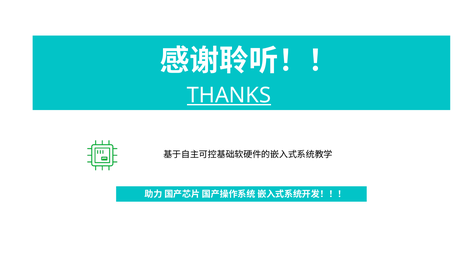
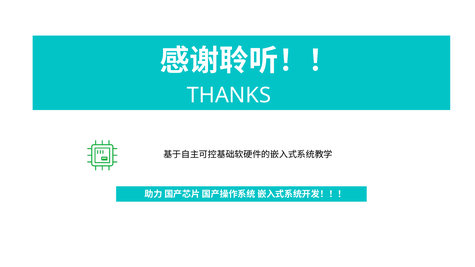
THANKS underline: present -> none (229, 95)
